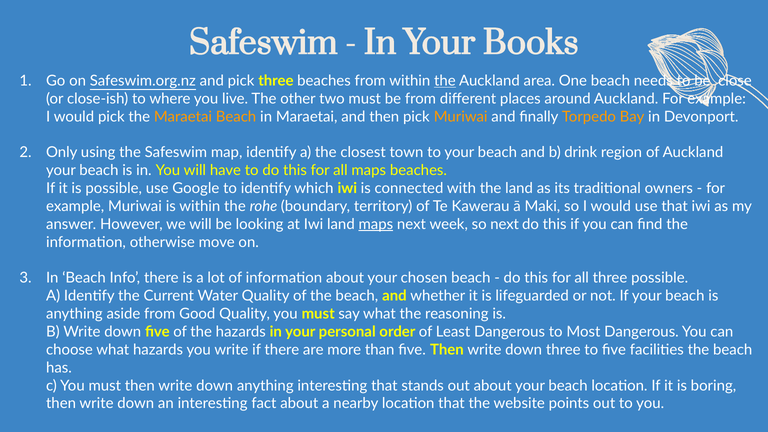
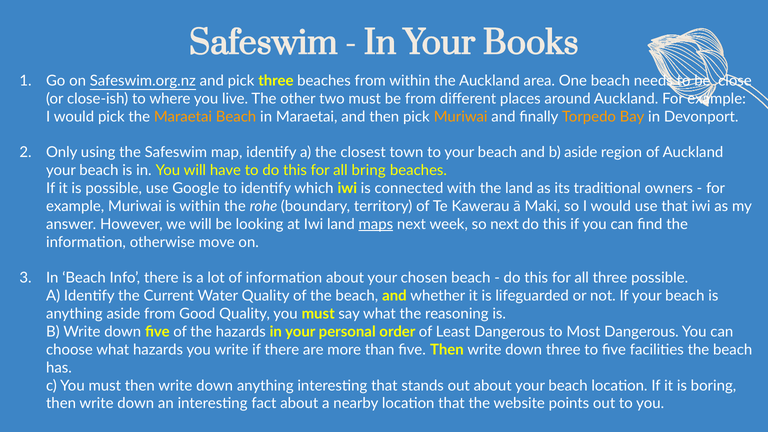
the underline: present -> none (445, 81)
b drink: drink -> aside (581, 153)
all maps: maps -> bring (369, 170)
